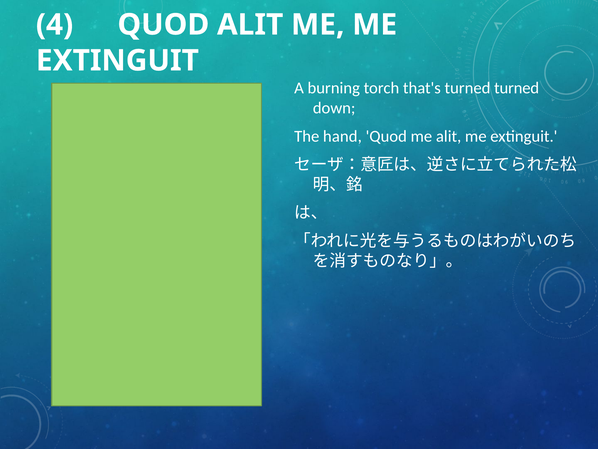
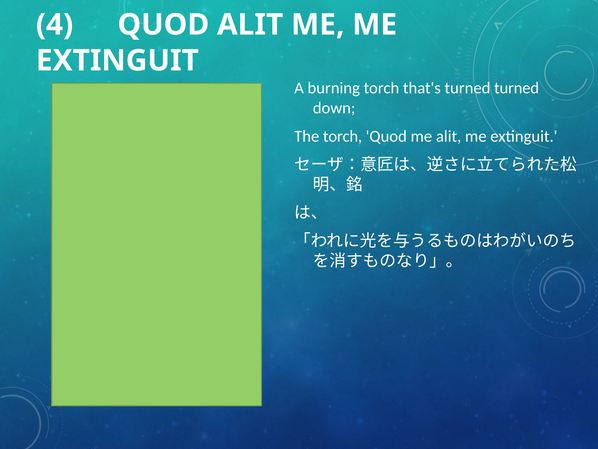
The hand: hand -> torch (343, 136)
